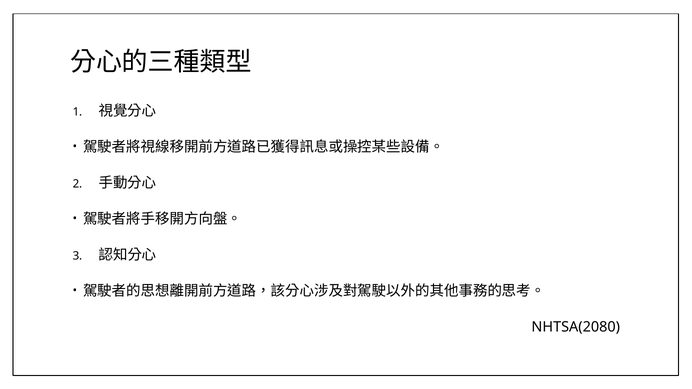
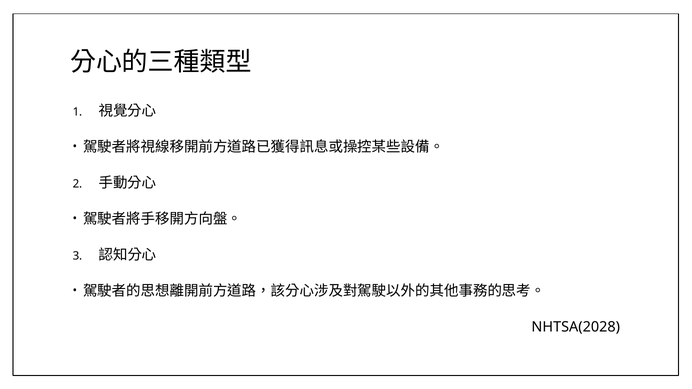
NHTSA(2080: NHTSA(2080 -> NHTSA(2028 (576, 327)
